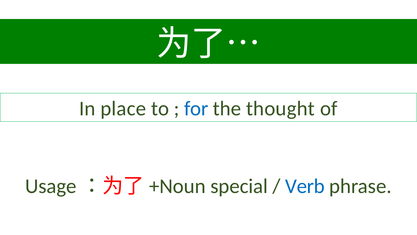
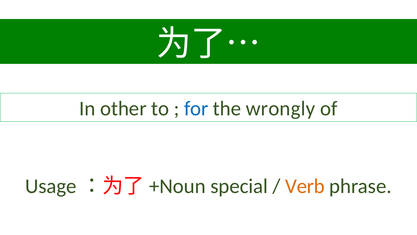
place: place -> other (123, 109)
thought: thought -> wrongly (281, 109)
Verb colour: blue -> orange (305, 186)
